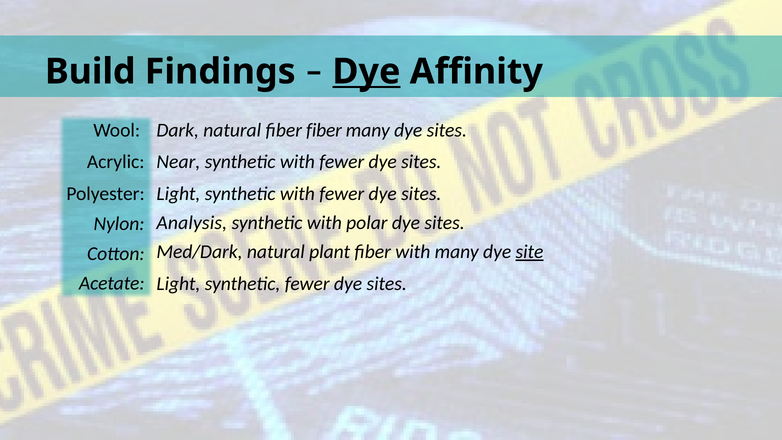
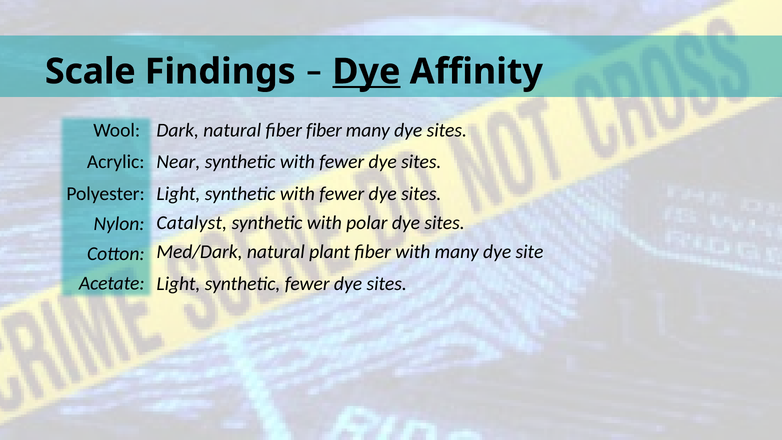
Build: Build -> Scale (90, 72)
Analysis: Analysis -> Catalyst (192, 222)
site underline: present -> none (530, 252)
